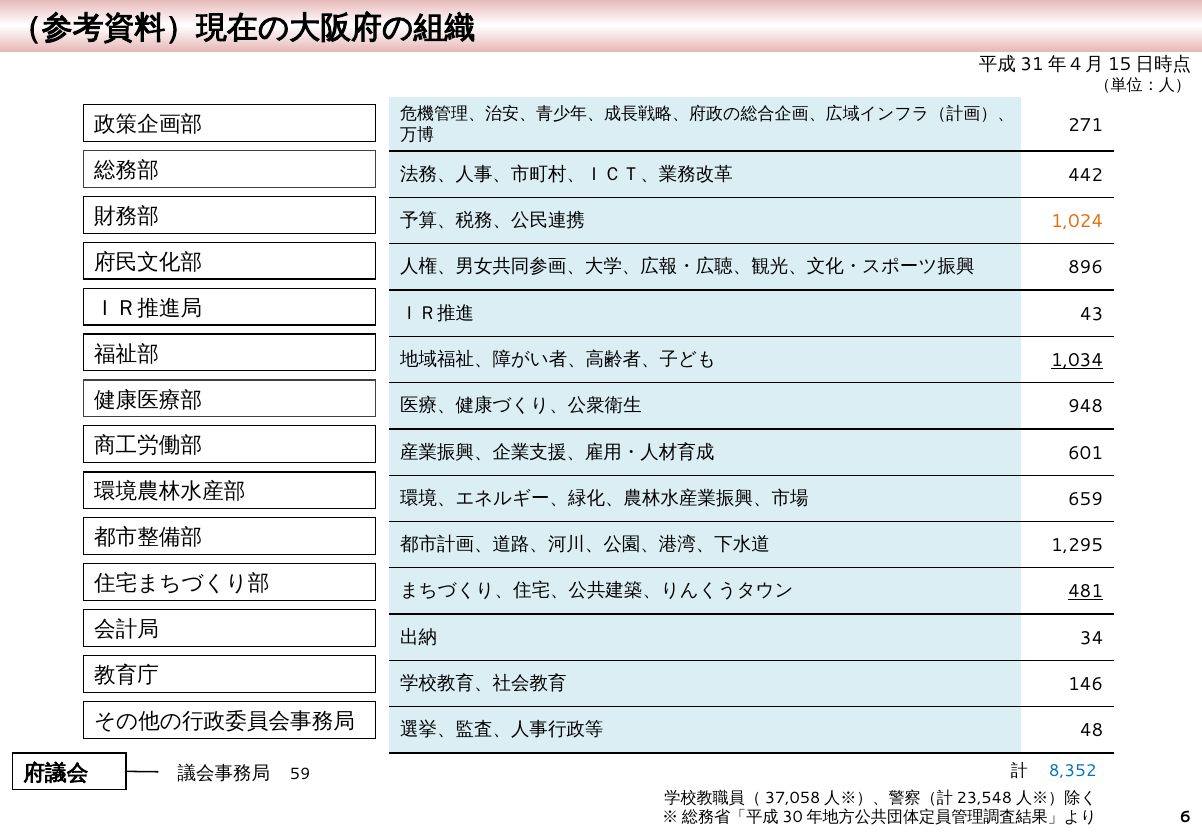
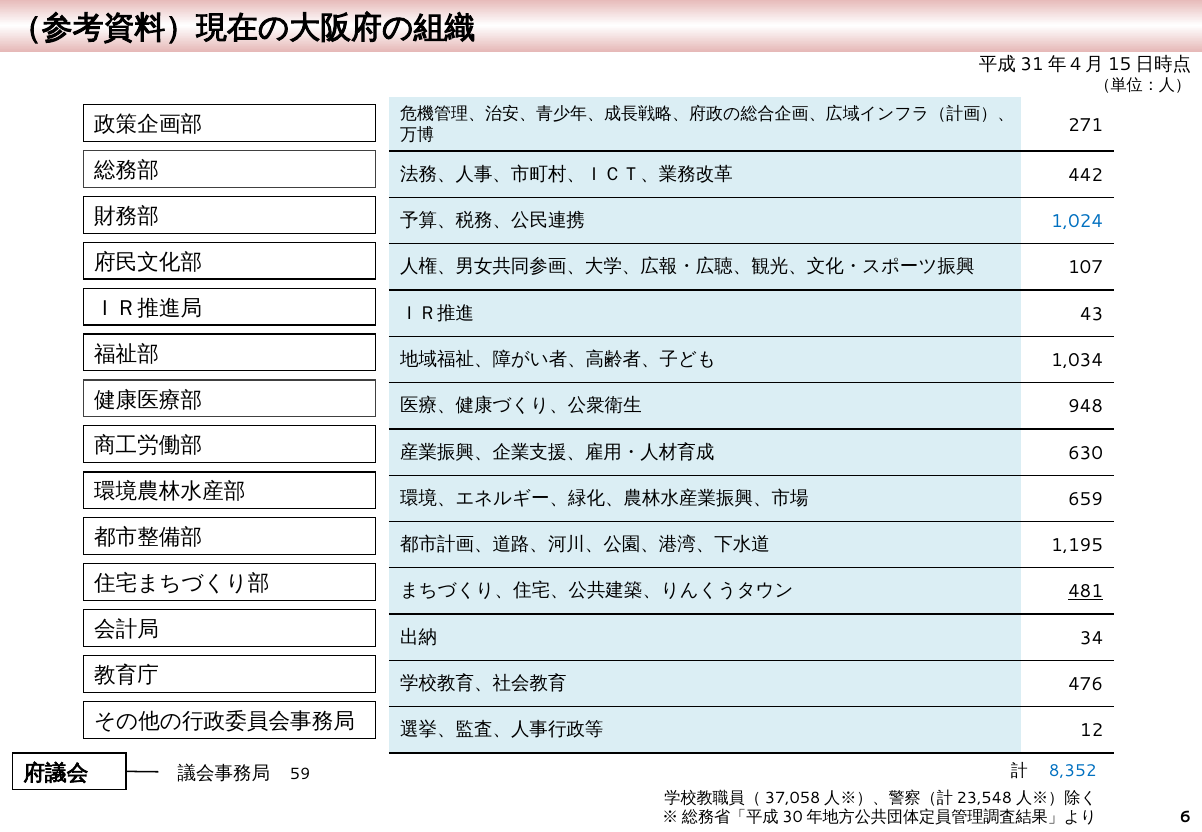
1,024 colour: orange -> blue (1077, 222)
896: 896 -> 107 (1086, 268)
1,034 underline: present -> none (1077, 360)
601: 601 -> 630 (1086, 453)
1,295: 1,295 -> 1,195 (1077, 546)
146: 146 -> 476 (1086, 685)
48: 48 -> 12 (1092, 731)
